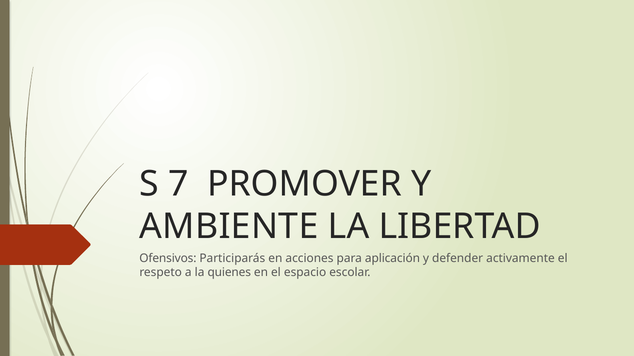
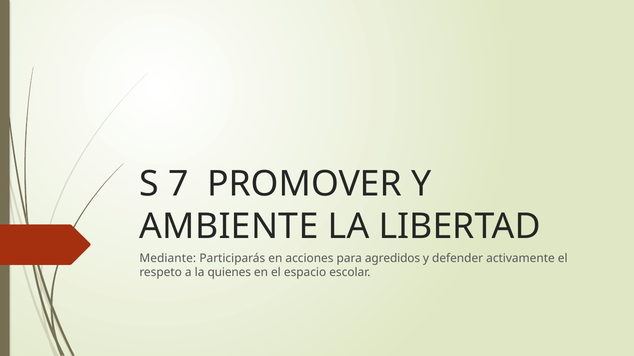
Ofensivos: Ofensivos -> Mediante (168, 259)
aplicación: aplicación -> agredidos (392, 259)
